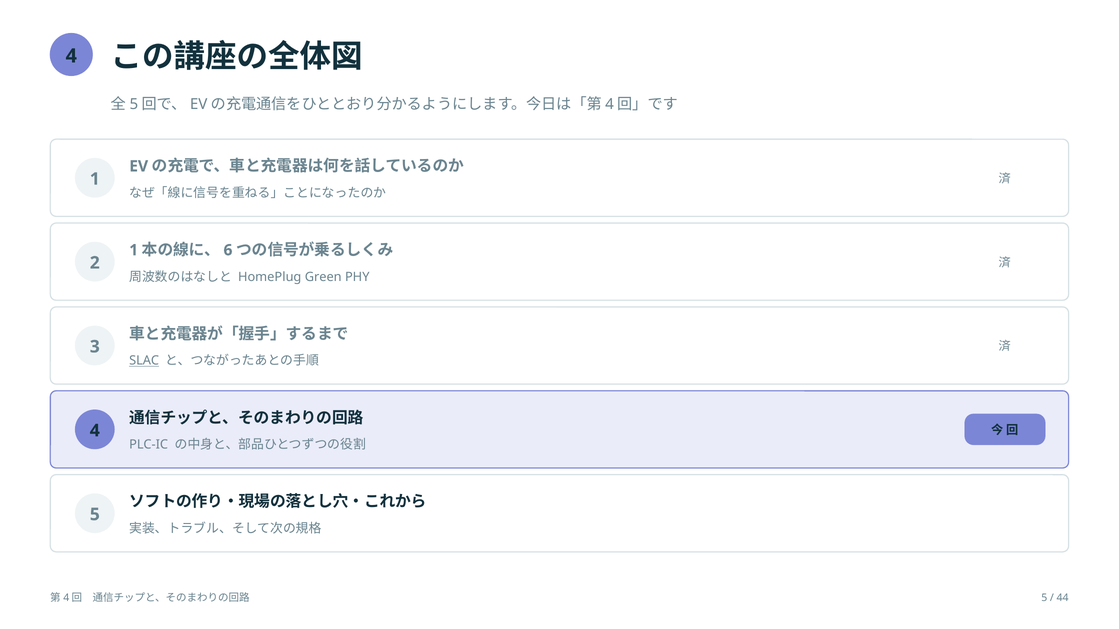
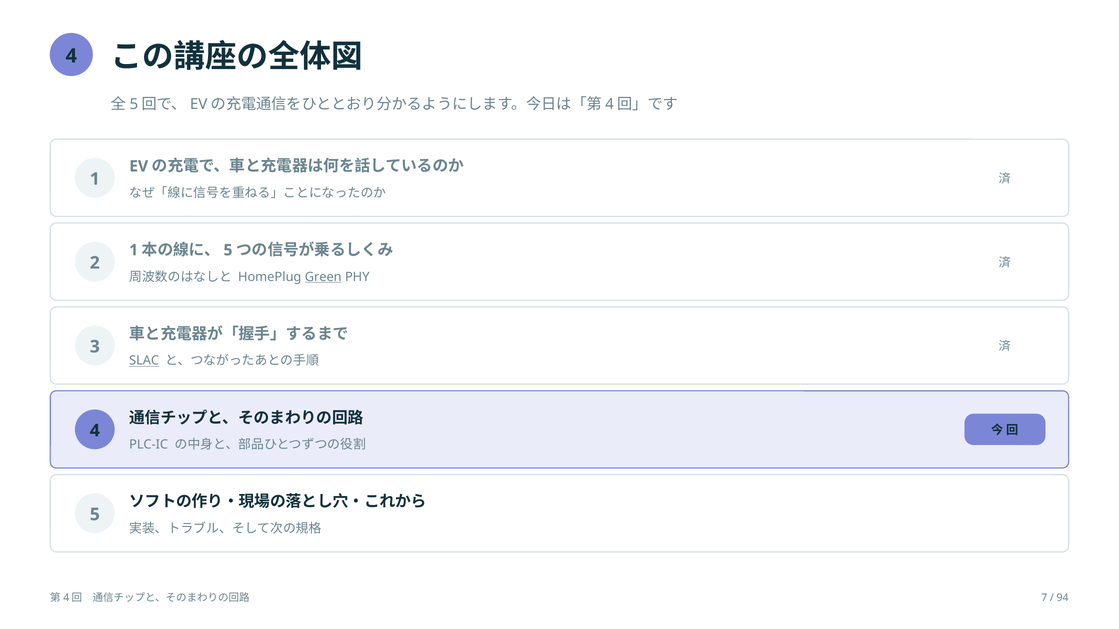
6: 6 -> 5 (228, 250)
Green underline: none -> present (323, 277)
5: 5 -> 7 (1044, 598)
44: 44 -> 94 (1063, 598)
